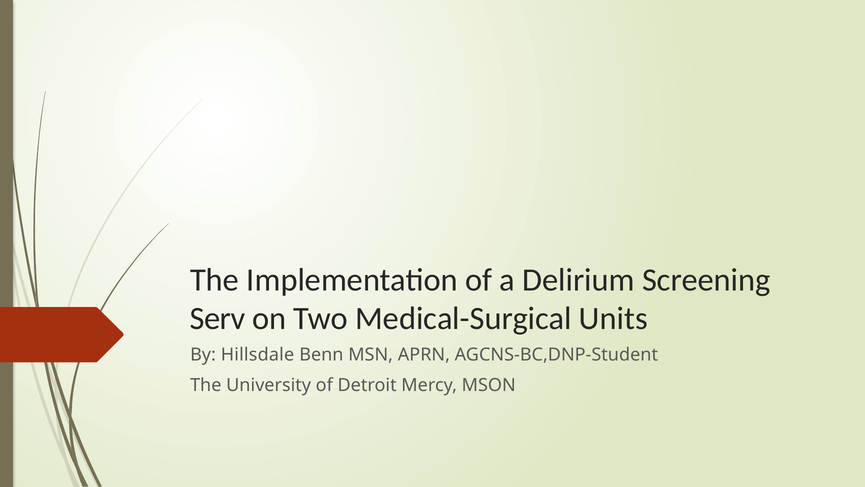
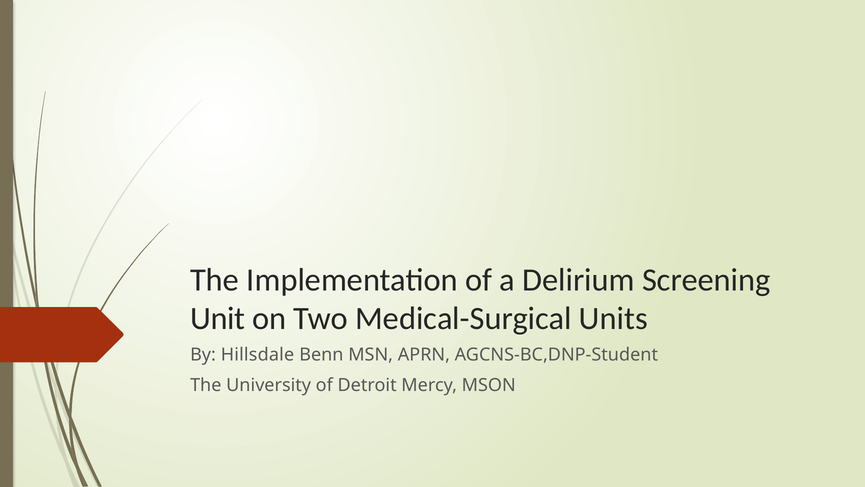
Serv: Serv -> Unit (218, 318)
